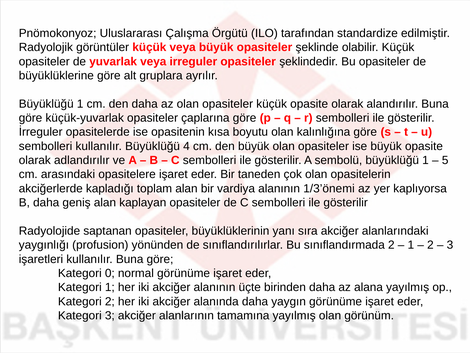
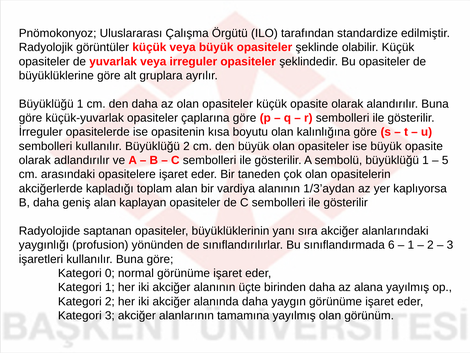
Büyüklüğü 4: 4 -> 2 (187, 146)
1/3’önemi: 1/3’önemi -> 1/3’aydan (329, 188)
sınıflandırmada 2: 2 -> 6 (391, 245)
